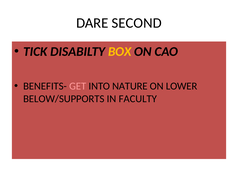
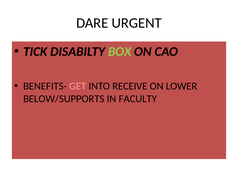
SECOND: SECOND -> URGENT (137, 23)
BOX colour: yellow -> light green (120, 52)
NATURE: NATURE -> RECEIVE (130, 86)
